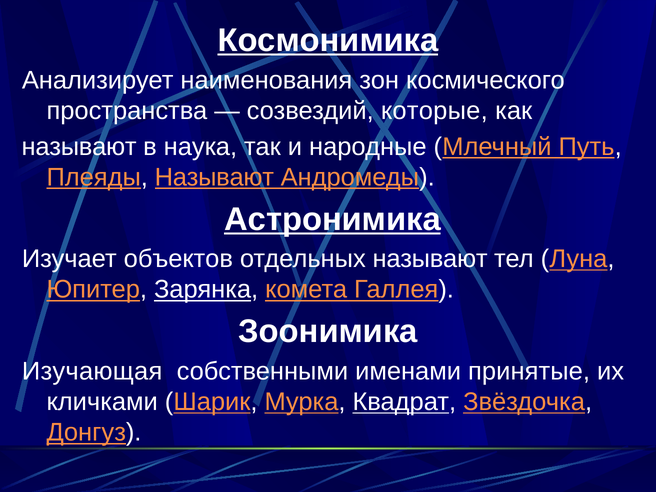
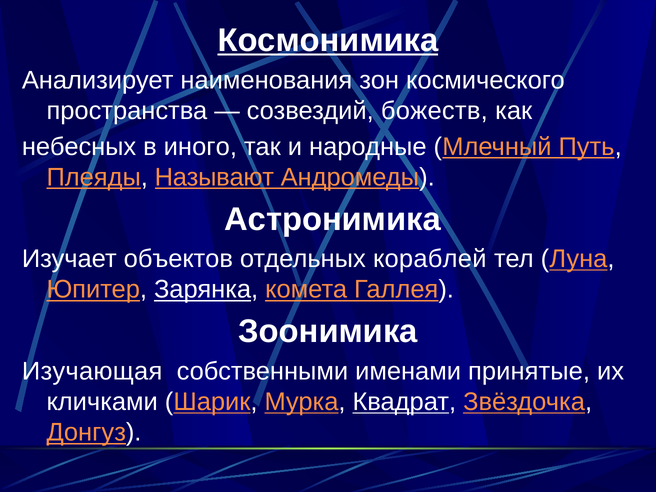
которые: которые -> божеств (434, 111)
называют: называют -> небесных (79, 147)
наука: наука -> иного (200, 147)
Астронимика underline: present -> none (333, 219)
отдельных называют: называют -> кораблей (430, 259)
